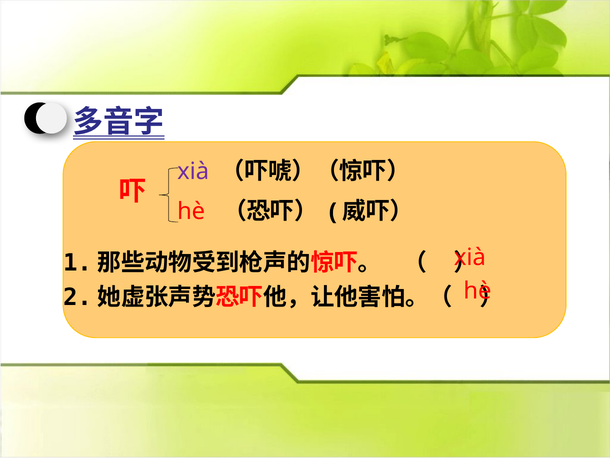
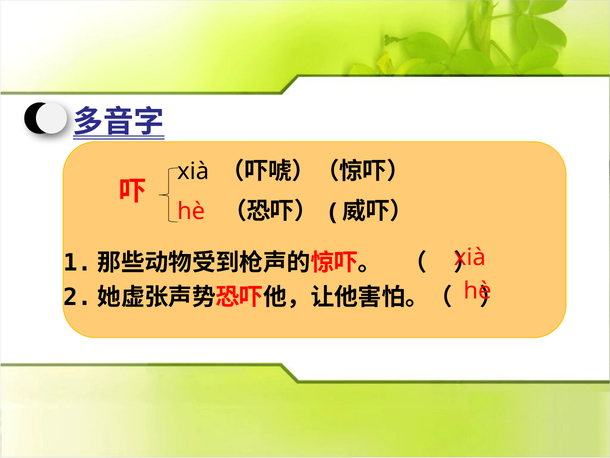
xià colour: purple -> black (193, 171)
